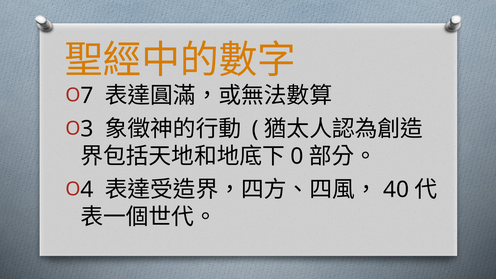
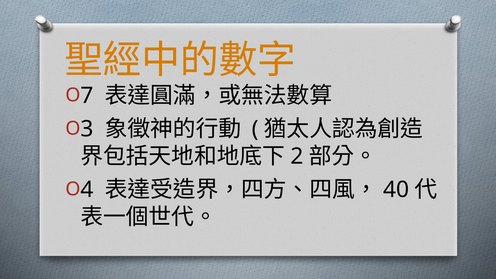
0: 0 -> 2 (297, 156)
